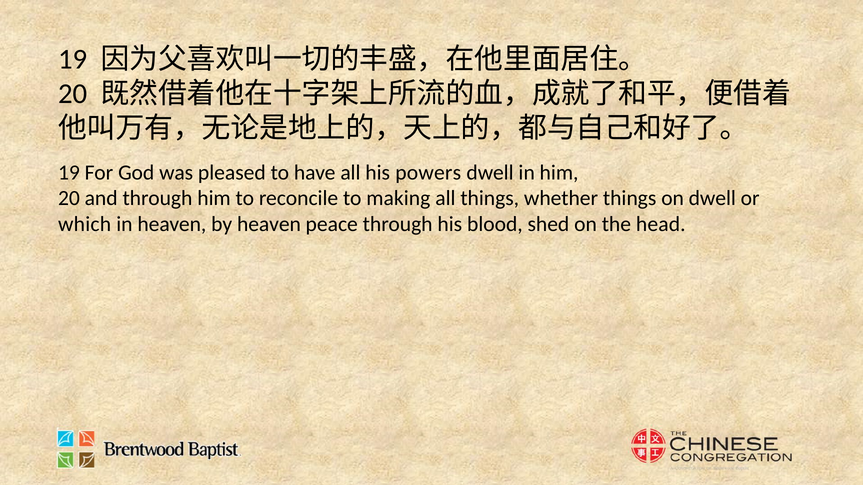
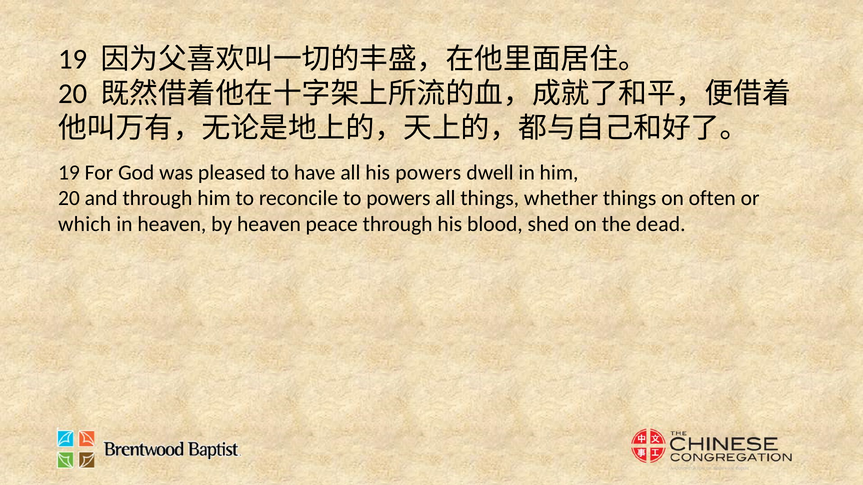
to making: making -> powers (398, 199)
on dwell: dwell -> often (712, 199)
head: head -> dead (661, 224)
